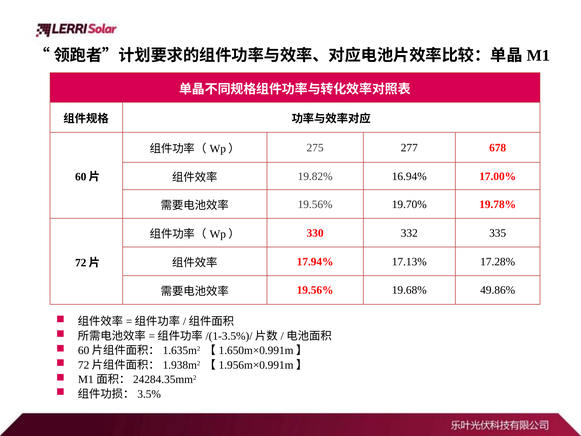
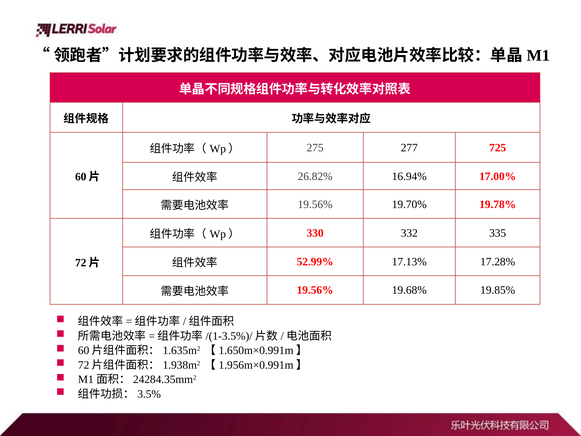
678: 678 -> 725 (498, 148)
19.82%: 19.82% -> 26.82% (315, 176)
17.94%: 17.94% -> 52.99% (315, 261)
49.86%: 49.86% -> 19.85% (498, 290)
